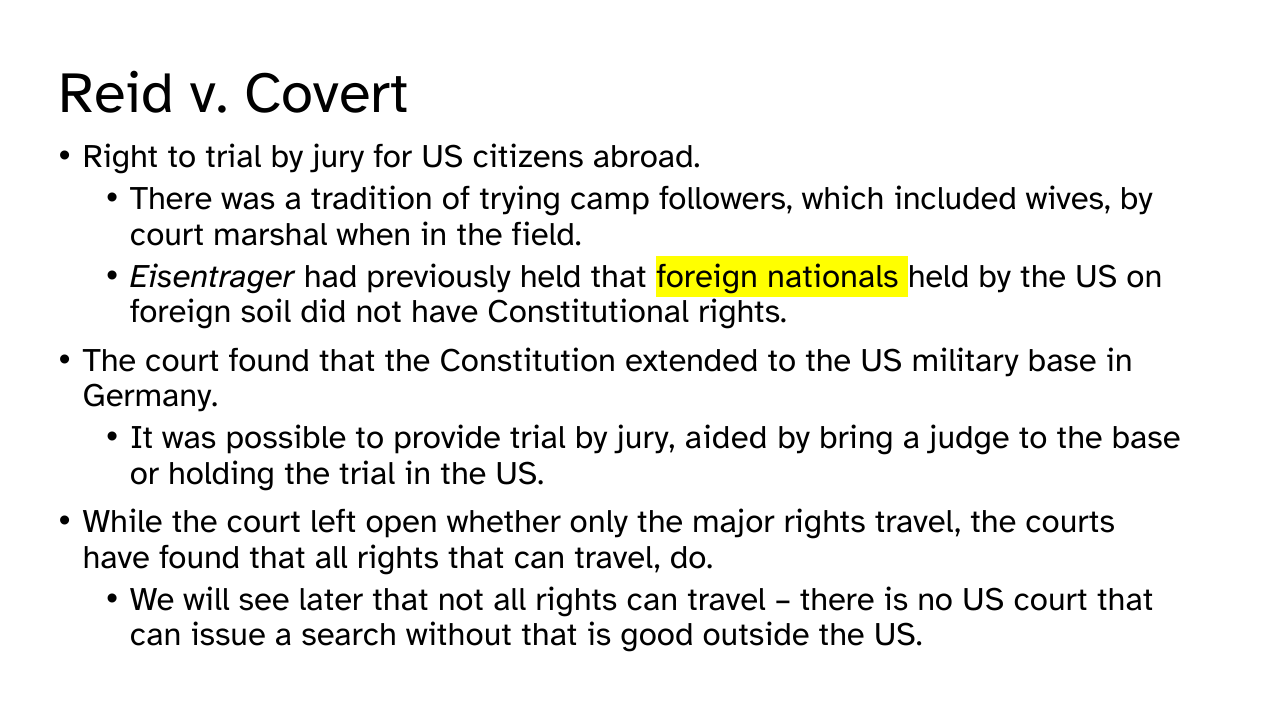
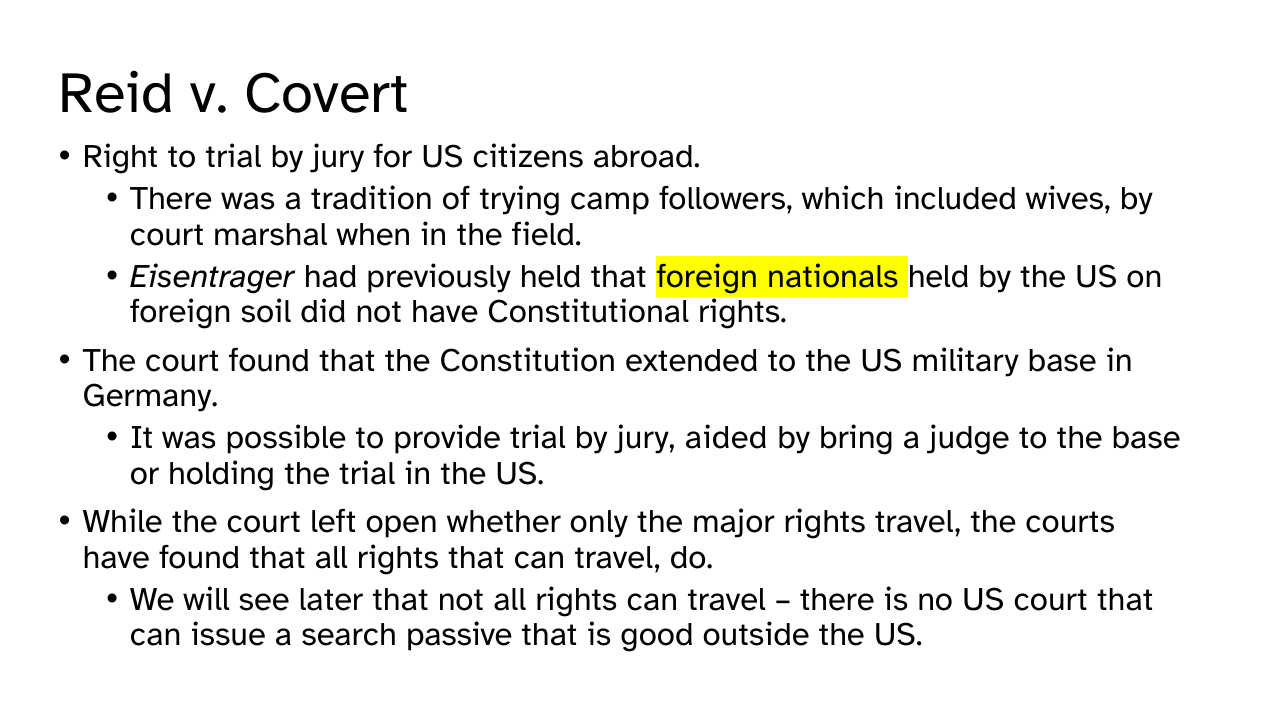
without: without -> passive (459, 635)
